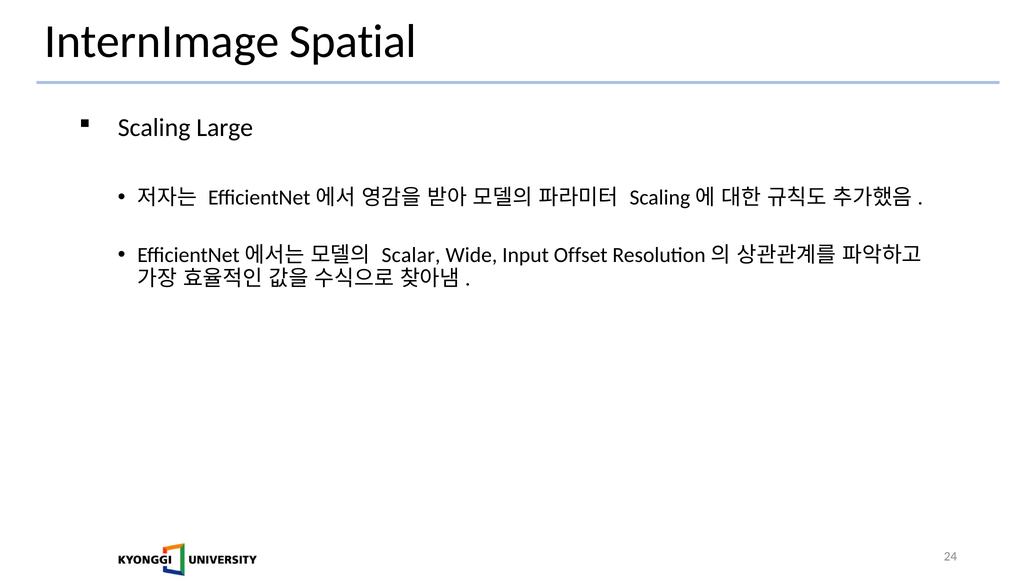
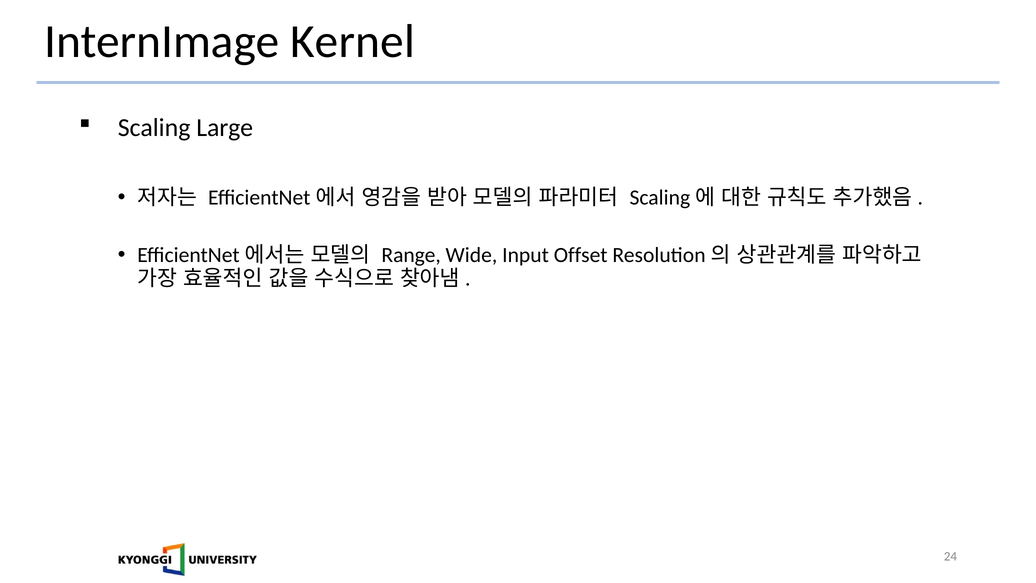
Spatial: Spatial -> Kernel (353, 42)
Scalar: Scalar -> Range (411, 255)
